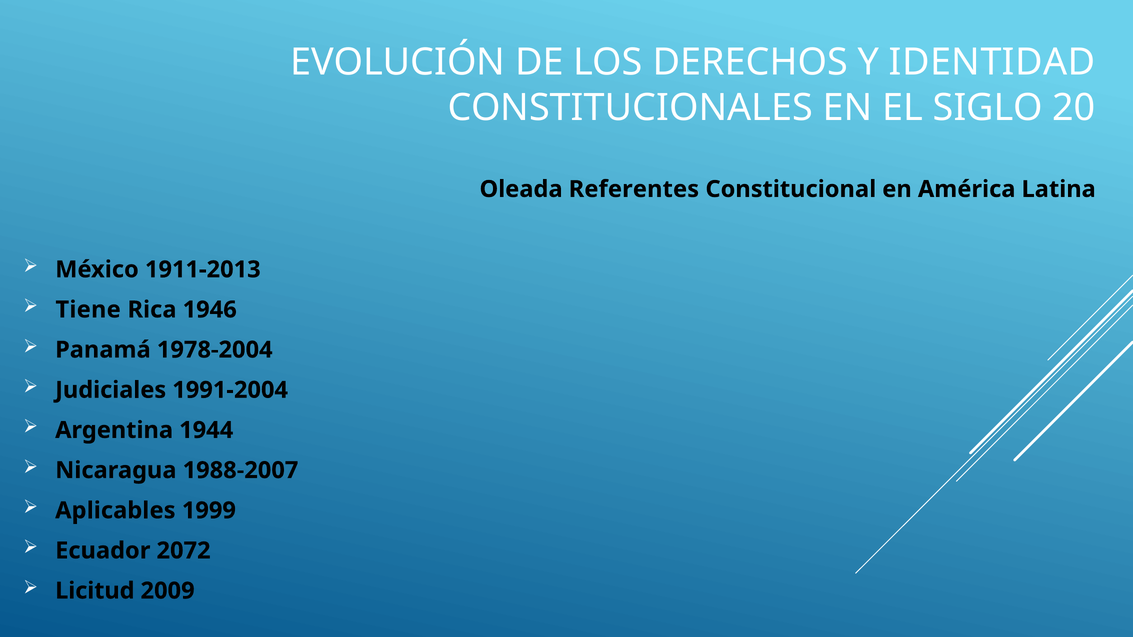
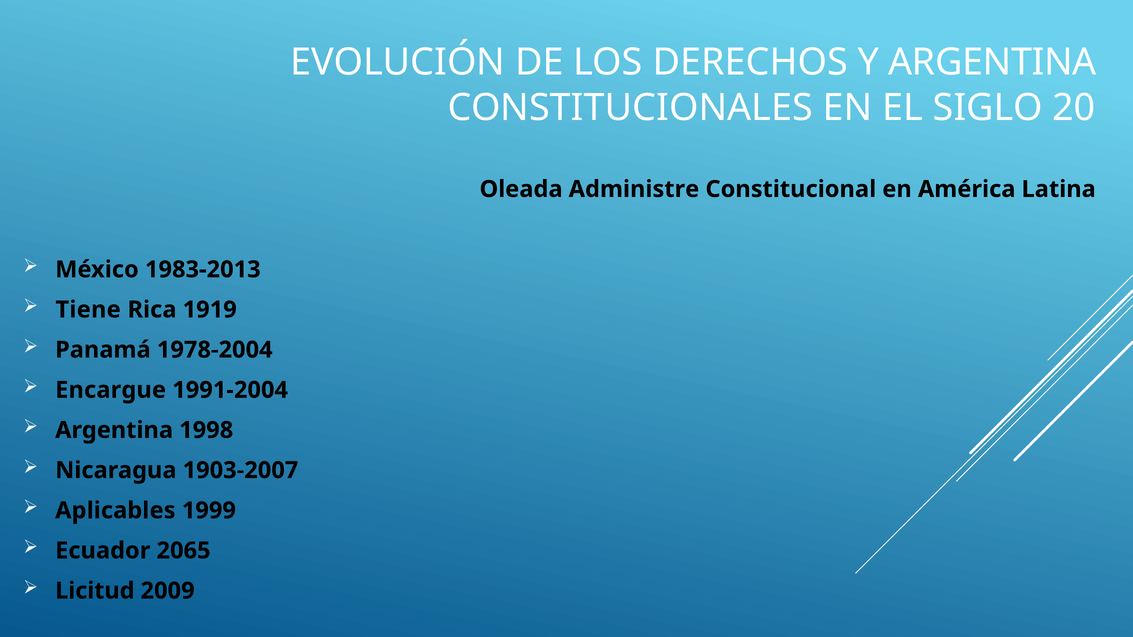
Y IDENTIDAD: IDENTIDAD -> ARGENTINA (992, 62)
Referentes: Referentes -> Administre (634, 189)
1911-2013: 1911-2013 -> 1983-2013 (203, 270)
1946: 1946 -> 1919 (210, 310)
Judiciales: Judiciales -> Encargue (111, 390)
1944: 1944 -> 1998 (206, 430)
1988-2007: 1988-2007 -> 1903-2007 (240, 471)
2072: 2072 -> 2065 (184, 551)
